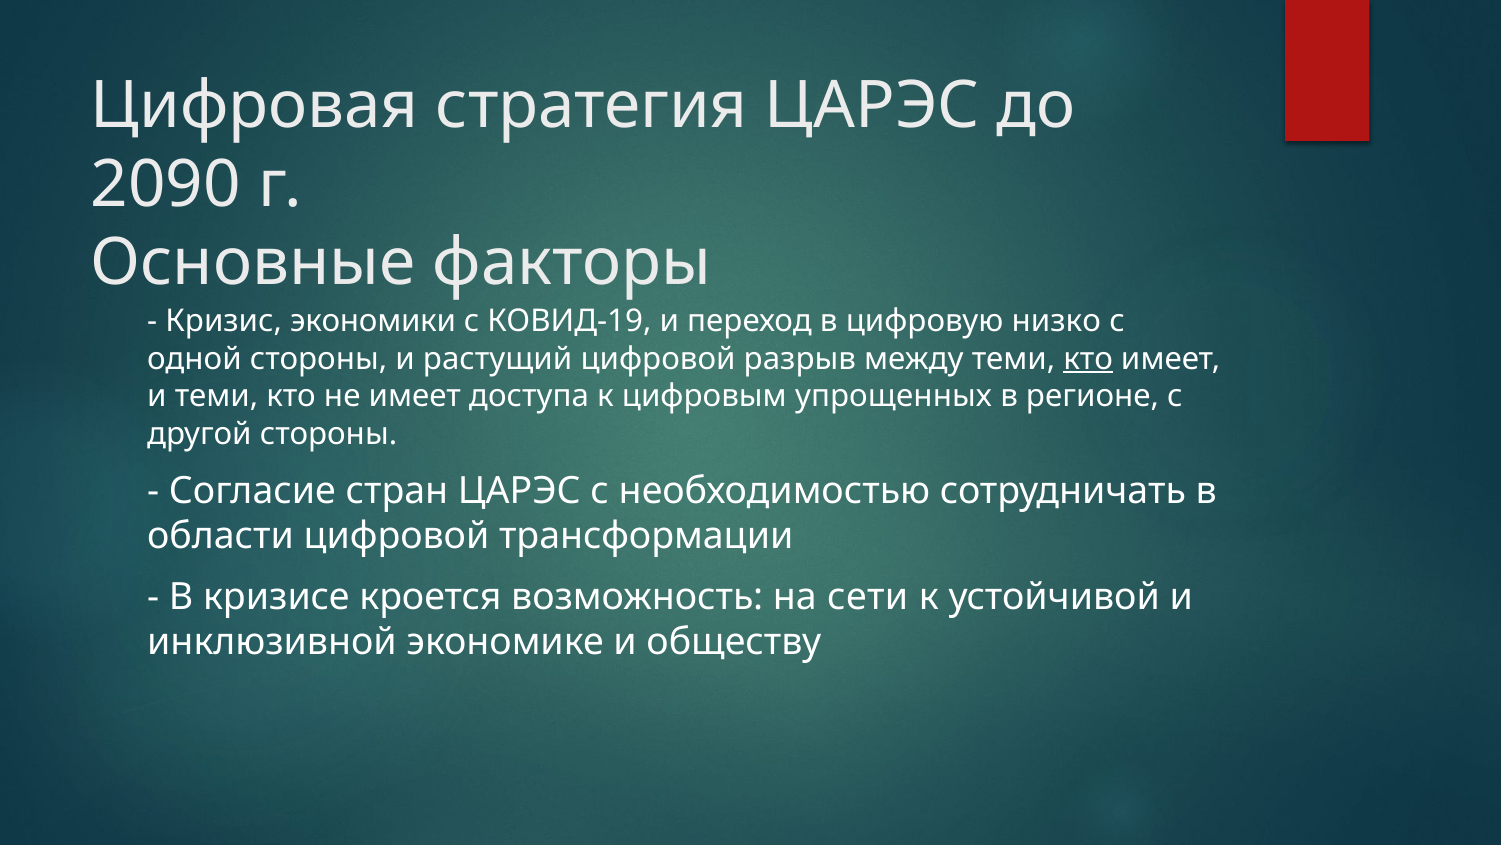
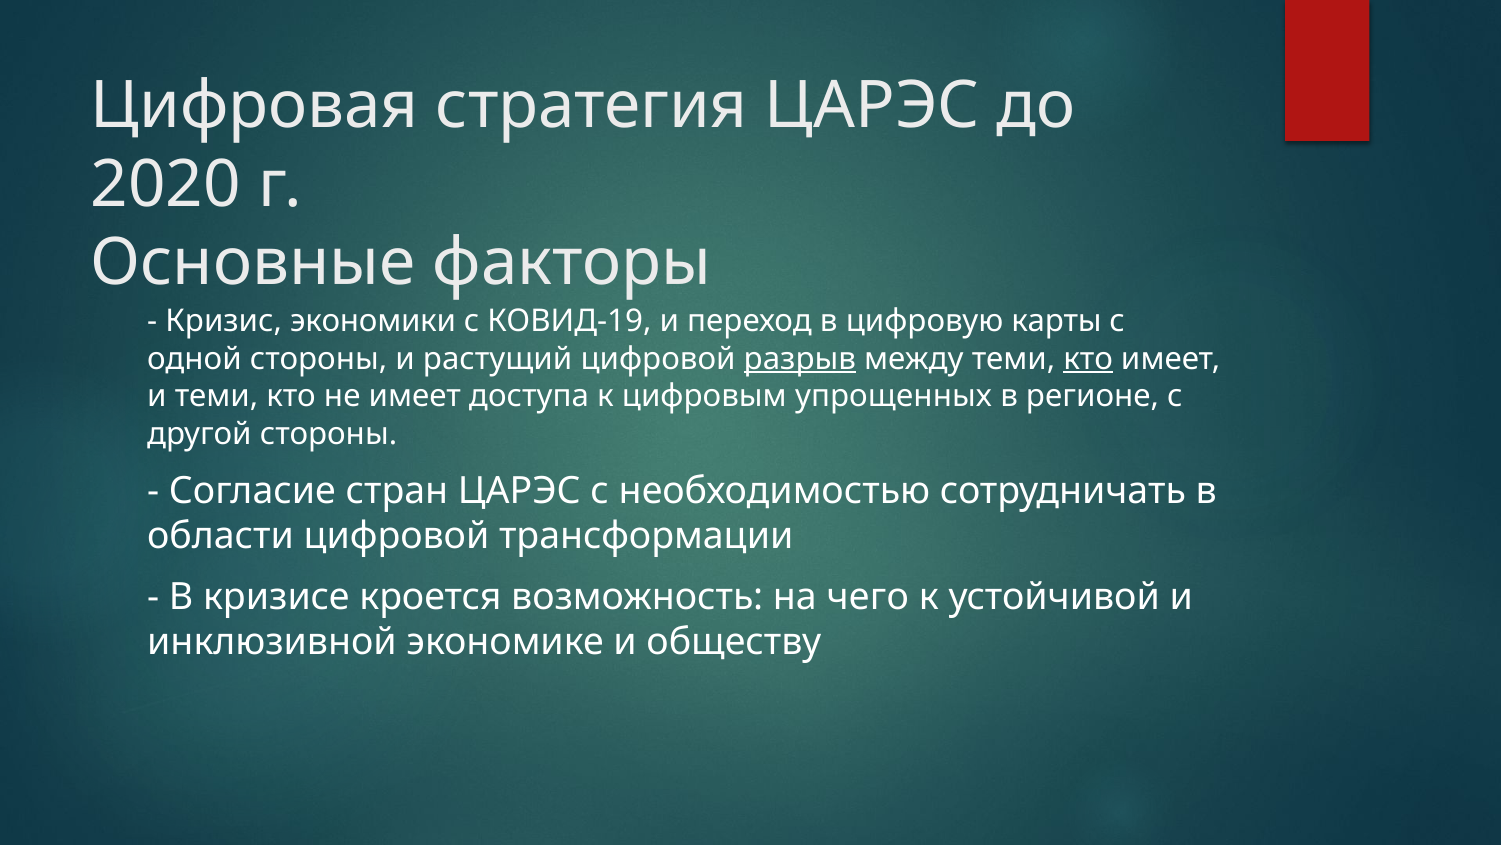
2090: 2090 -> 2020 (166, 184)
низко: низко -> карты (1056, 321)
разрыв underline: none -> present (800, 359)
сети: сети -> чего (868, 597)
